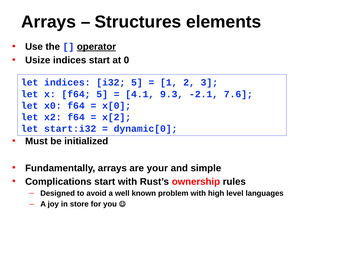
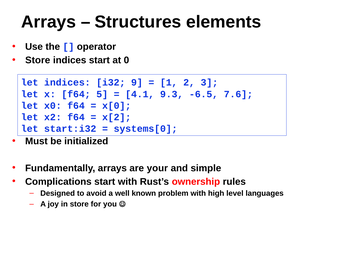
operator underline: present -> none (96, 47)
Usize: Usize -> Store (38, 60)
i32 5: 5 -> 9 (137, 83)
-2.1: -2.1 -> -6.5 (204, 94)
dynamic[0: dynamic[0 -> systems[0 (146, 129)
